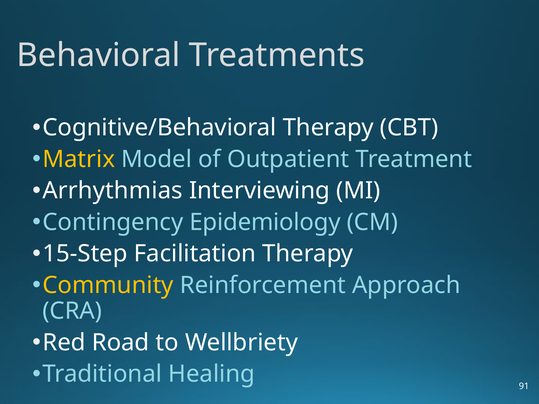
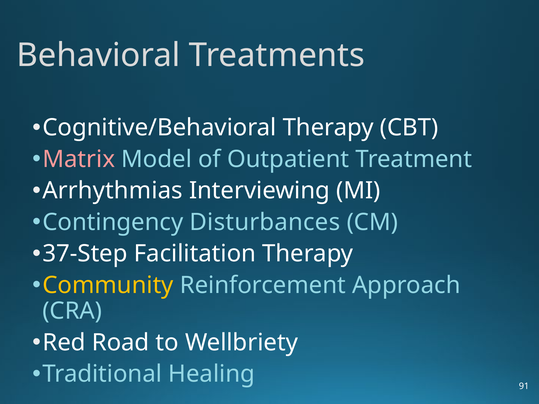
Matrix colour: yellow -> pink (79, 159)
Epidemiology: Epidemiology -> Disturbances (265, 222)
15-Step: 15-Step -> 37-Step (85, 254)
